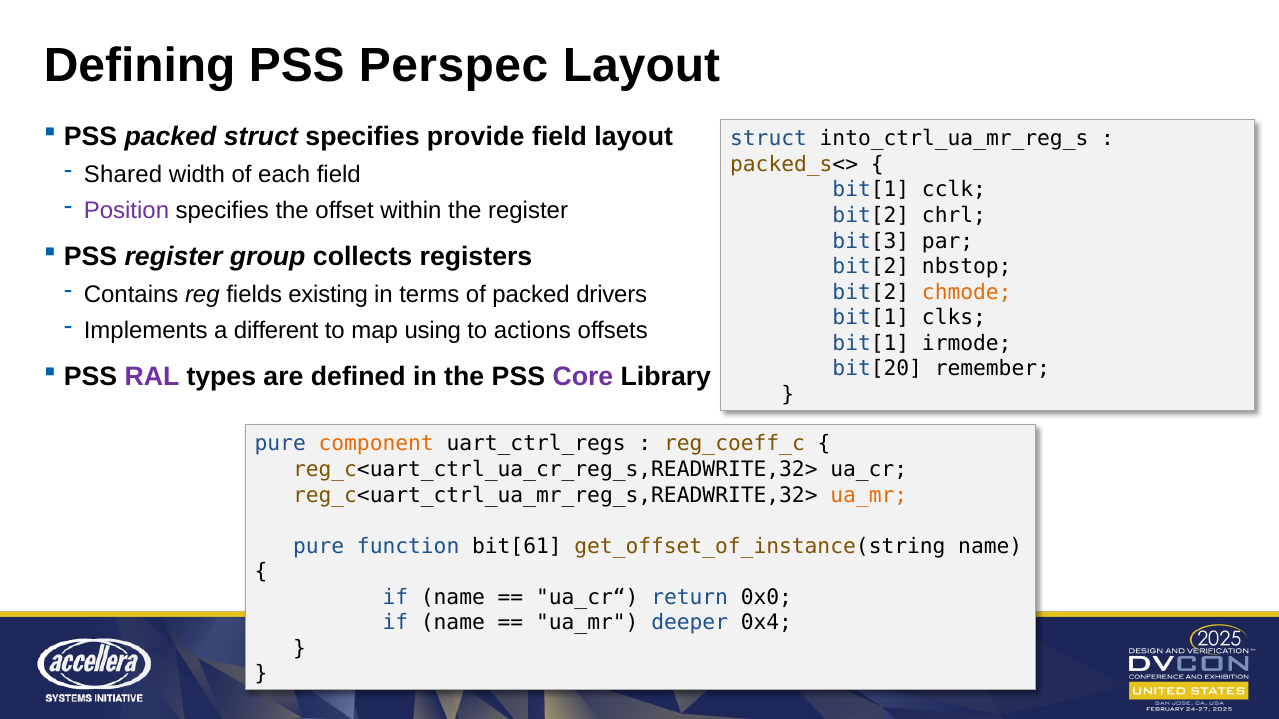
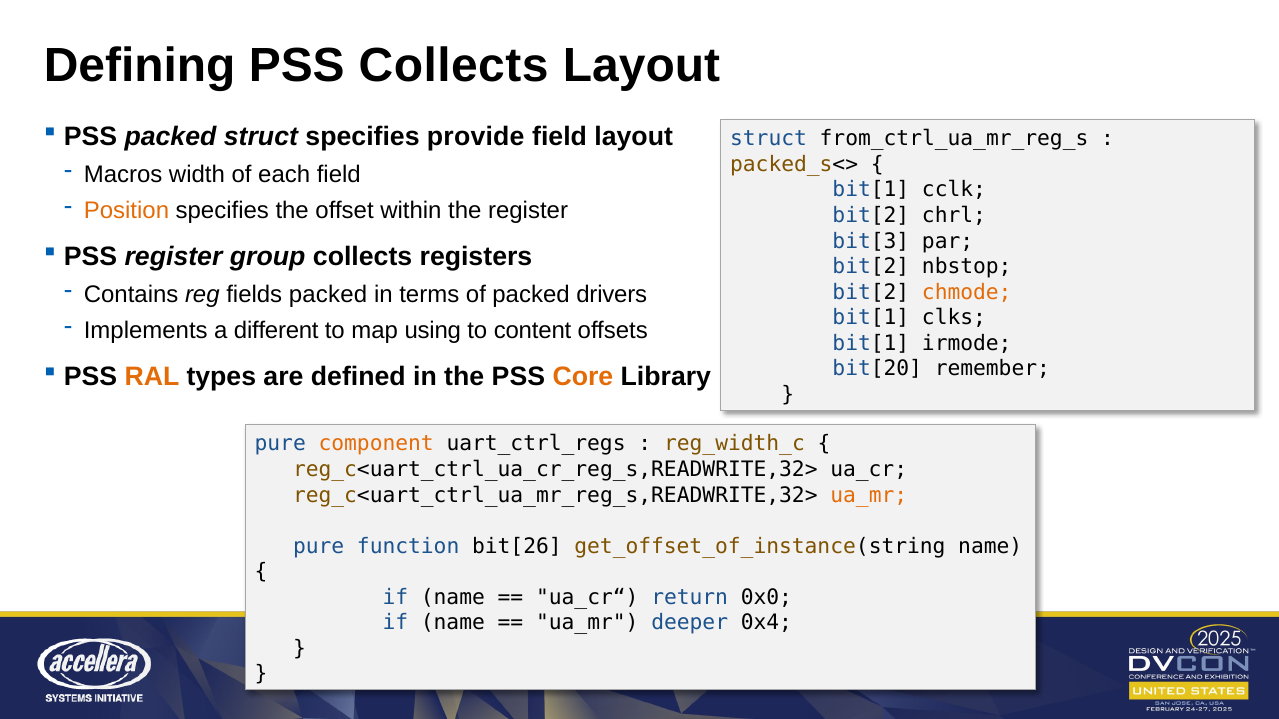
PSS Perspec: Perspec -> Collects (454, 65)
into_ctrl_ua_mr_reg_s: into_ctrl_ua_mr_reg_s -> from_ctrl_ua_mr_reg_s (954, 139)
Shared: Shared -> Macros (123, 175)
Position colour: purple -> orange (126, 211)
fields existing: existing -> packed (328, 295)
actions: actions -> content (533, 331)
RAL colour: purple -> orange (152, 377)
Core colour: purple -> orange (583, 377)
reg_coeff_c: reg_coeff_c -> reg_width_c (734, 444)
bit[61: bit[61 -> bit[26 (517, 546)
